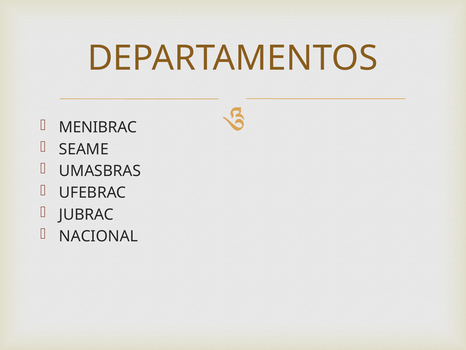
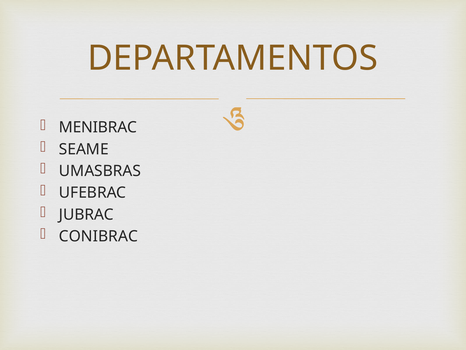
NACIONAL: NACIONAL -> CONIBRAC (98, 236)
